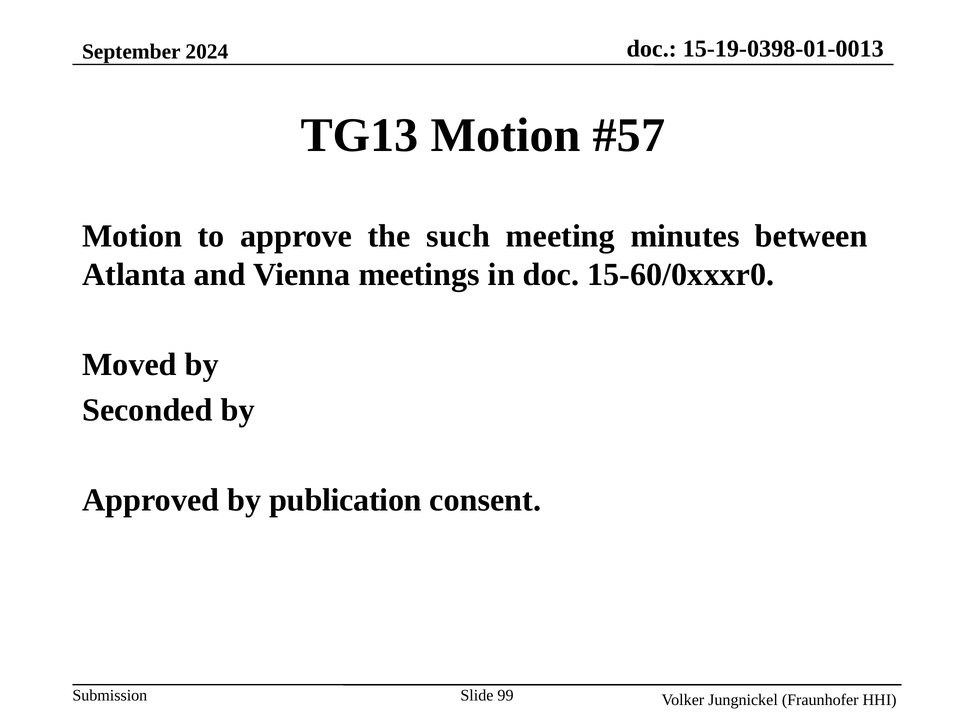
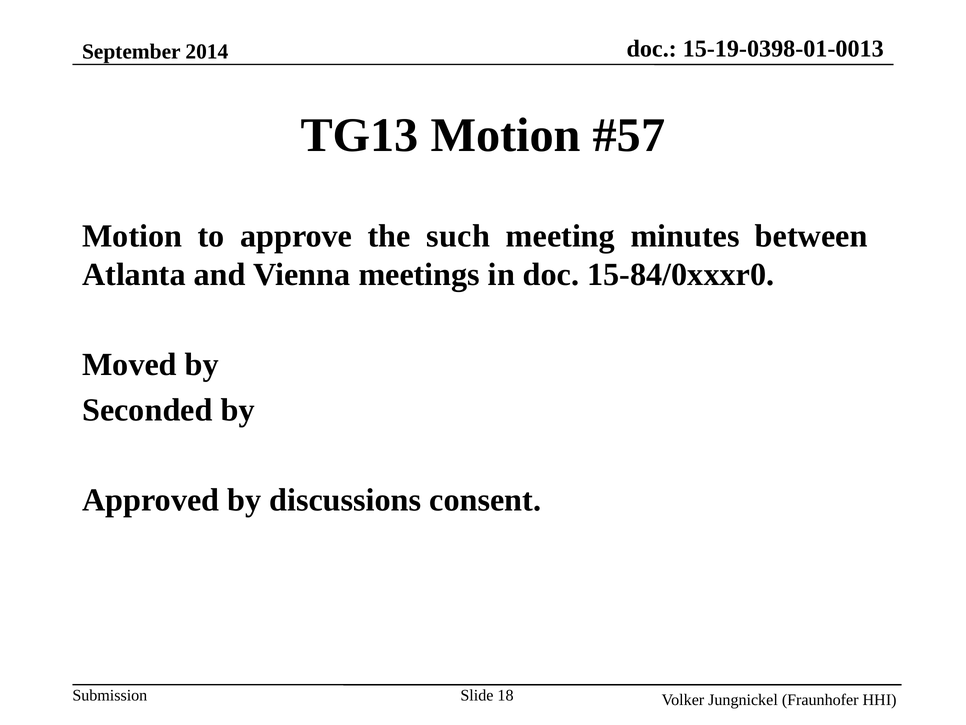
2024: 2024 -> 2014 (207, 52)
15-60/0xxxr0: 15-60/0xxxr0 -> 15-84/0xxxr0 (681, 274)
publication: publication -> discussions (345, 500)
99: 99 -> 18 (506, 695)
